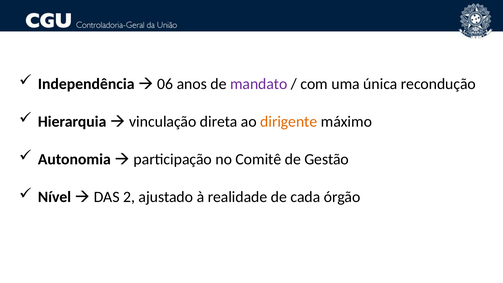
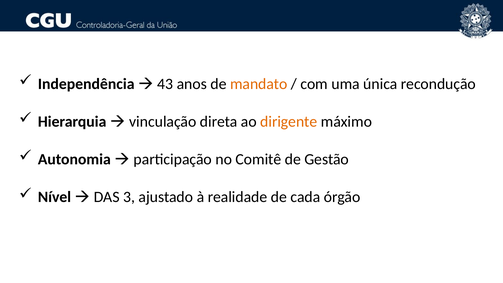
06: 06 -> 43 (165, 84)
mandato colour: purple -> orange (259, 84)
2: 2 -> 3 (129, 197)
